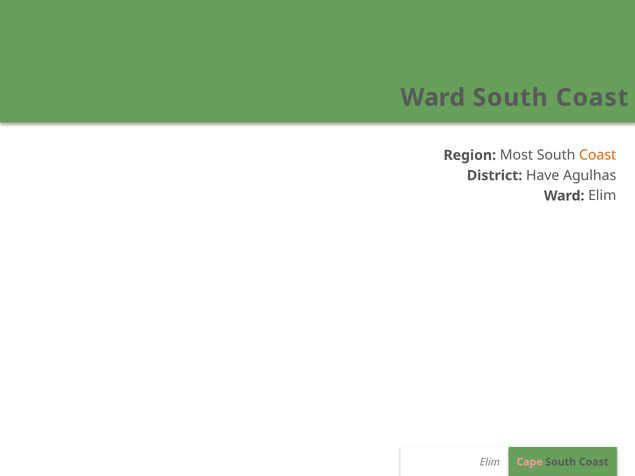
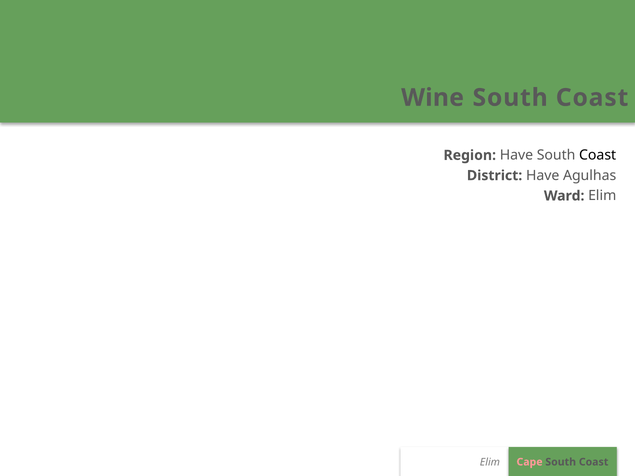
Ward: Ward -> Wine (433, 98)
Region Most: Most -> Have (516, 155)
Coast colour: orange -> black (598, 155)
